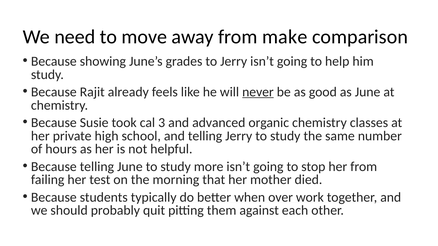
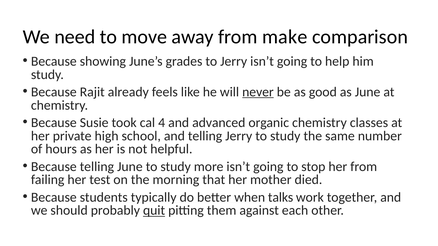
3: 3 -> 4 (162, 123)
over: over -> talks (281, 197)
quit underline: none -> present (154, 211)
